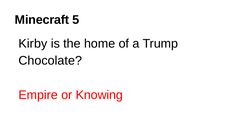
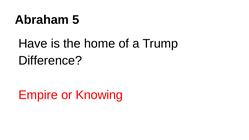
Minecraft: Minecraft -> Abraham (42, 20)
Kirby: Kirby -> Have (33, 44)
Chocolate: Chocolate -> Difference (50, 61)
